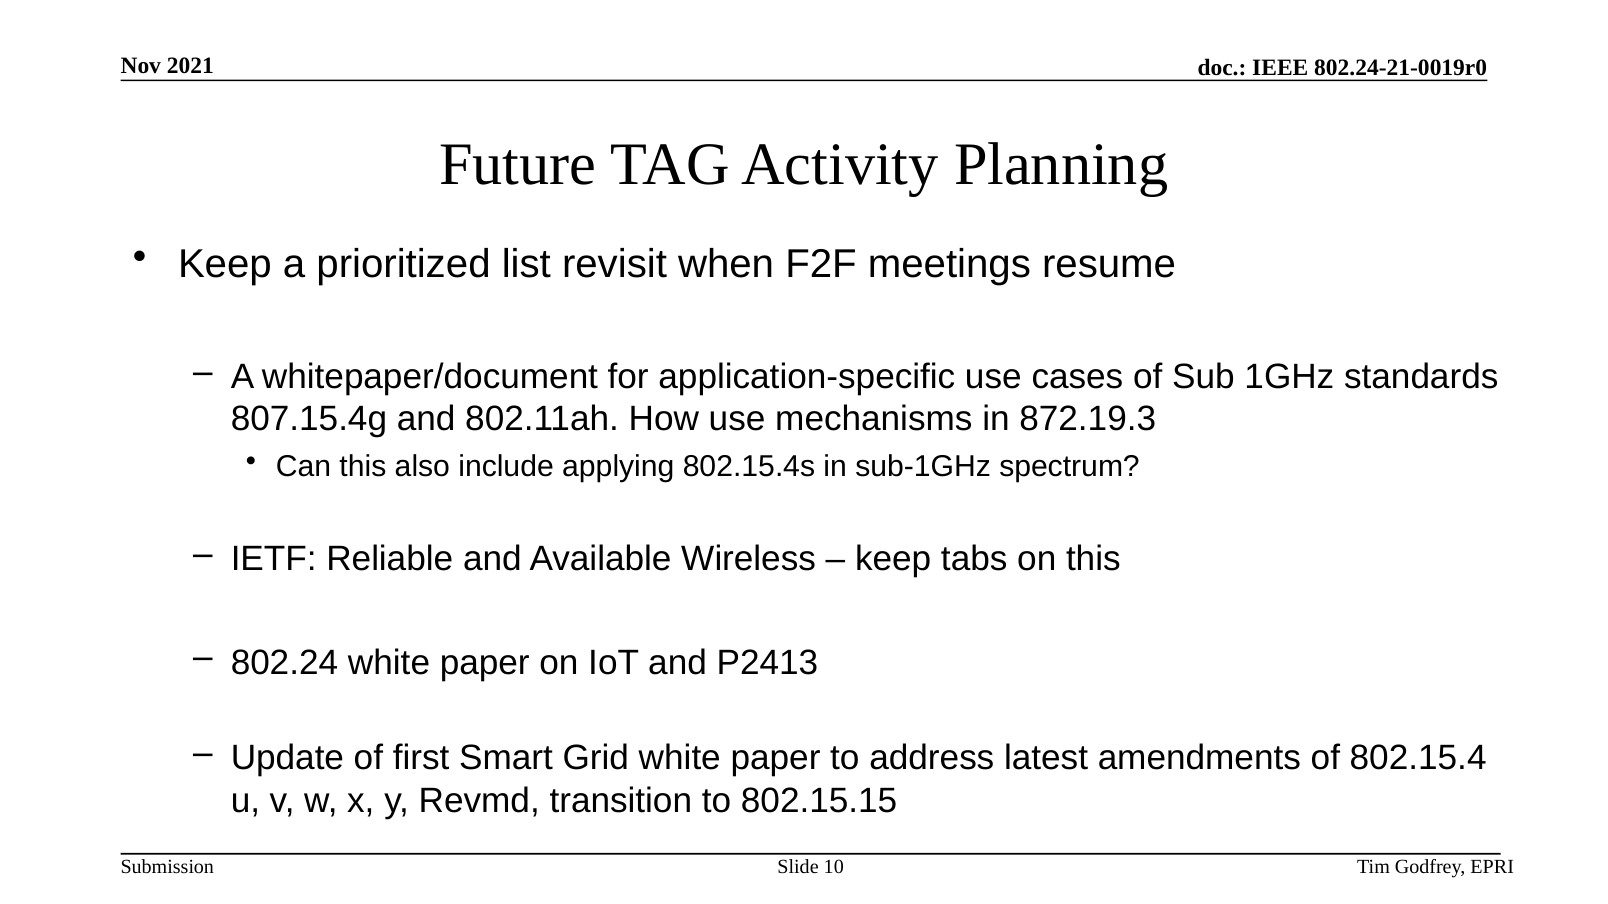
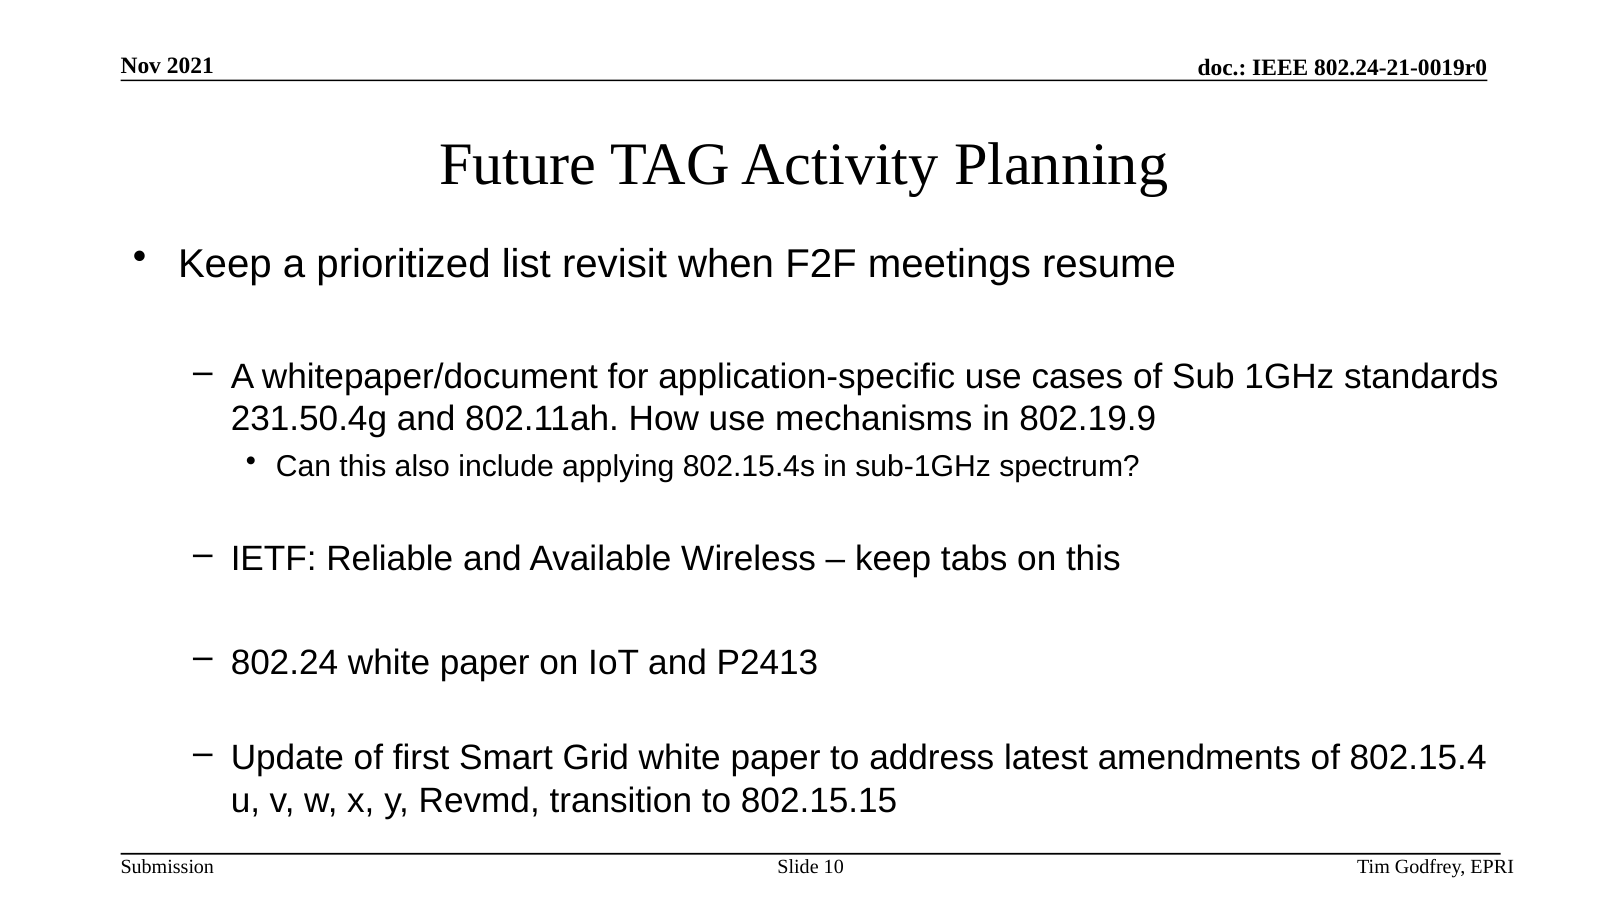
807.15.4g: 807.15.4g -> 231.50.4g (309, 420)
872.19.3: 872.19.3 -> 802.19.9 (1088, 420)
